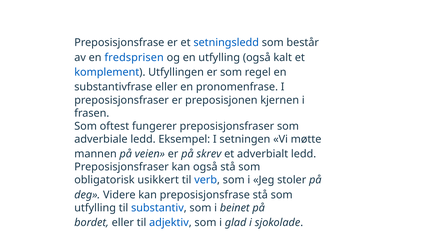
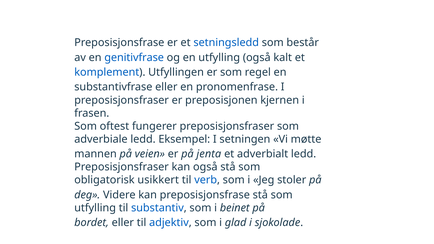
fredsprisen: fredsprisen -> genitivfrase (134, 57)
skrev: skrev -> jenta (209, 154)
